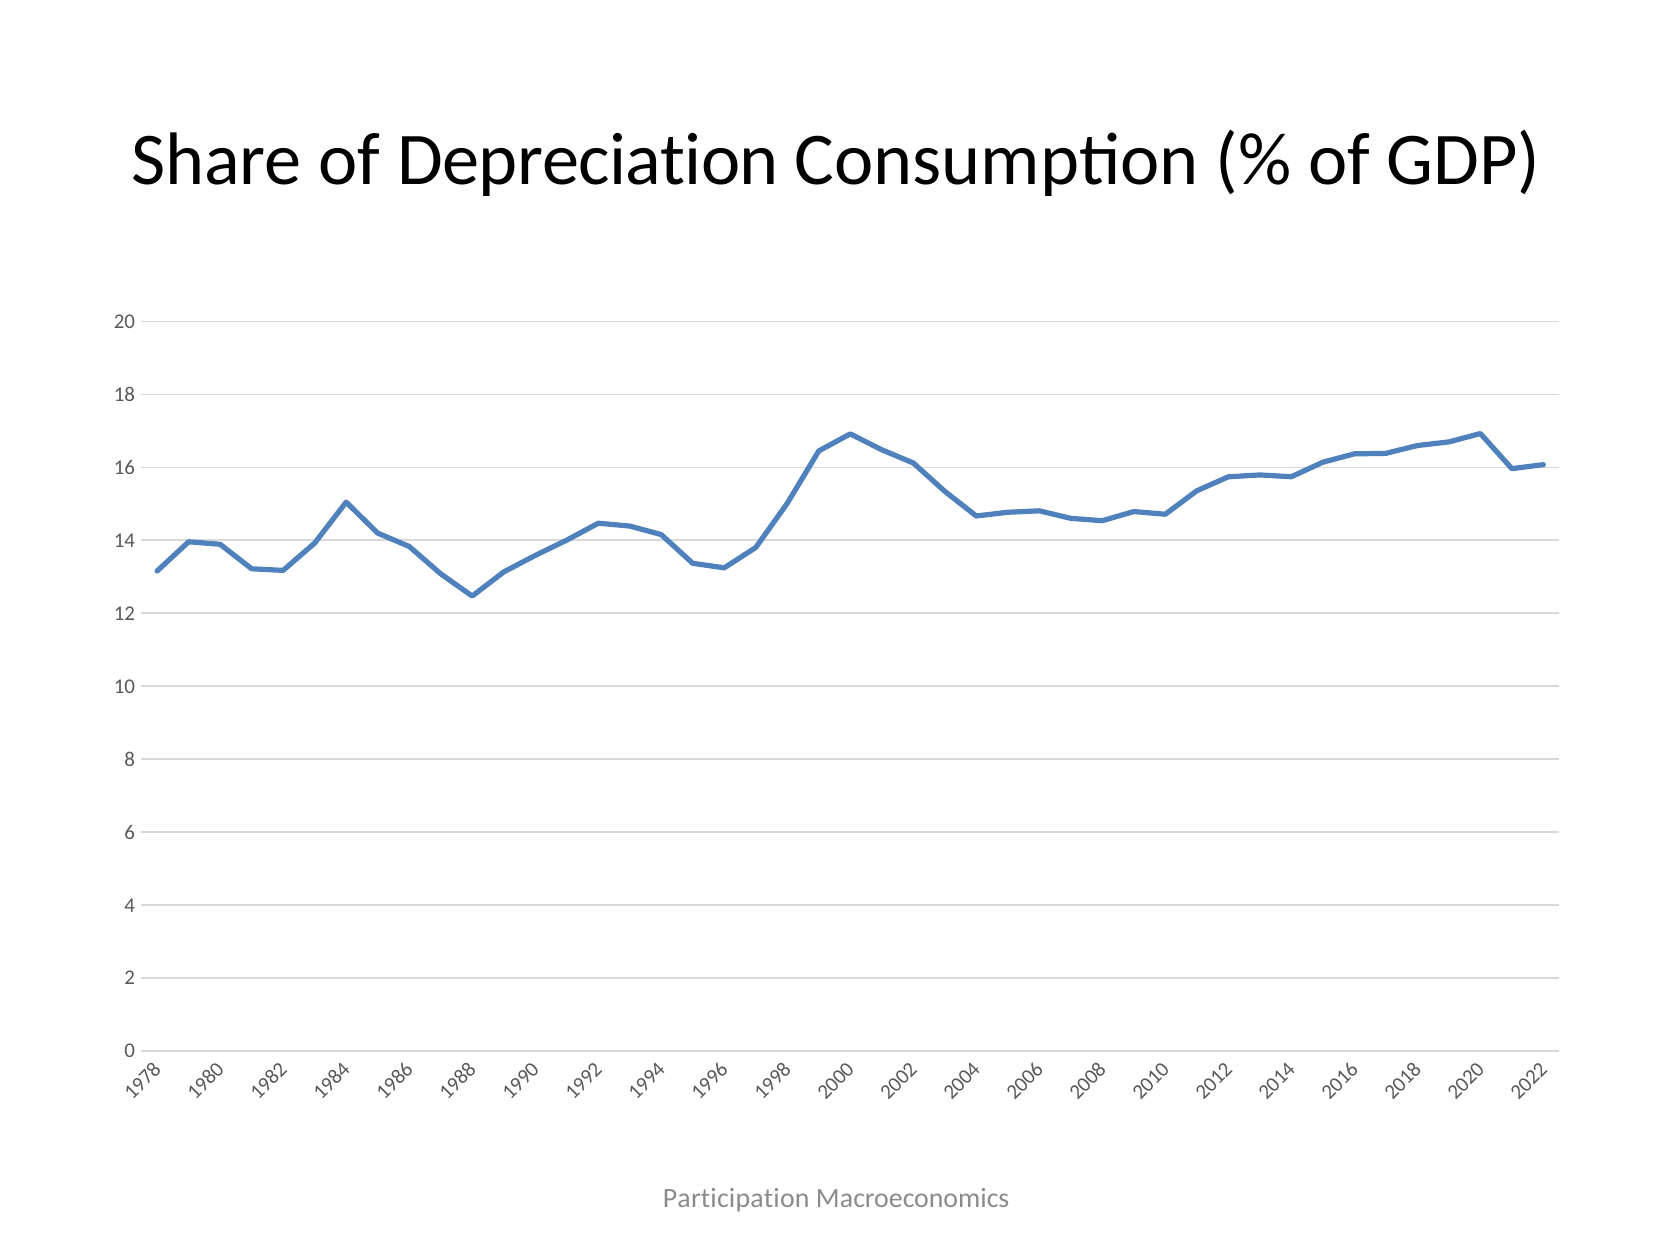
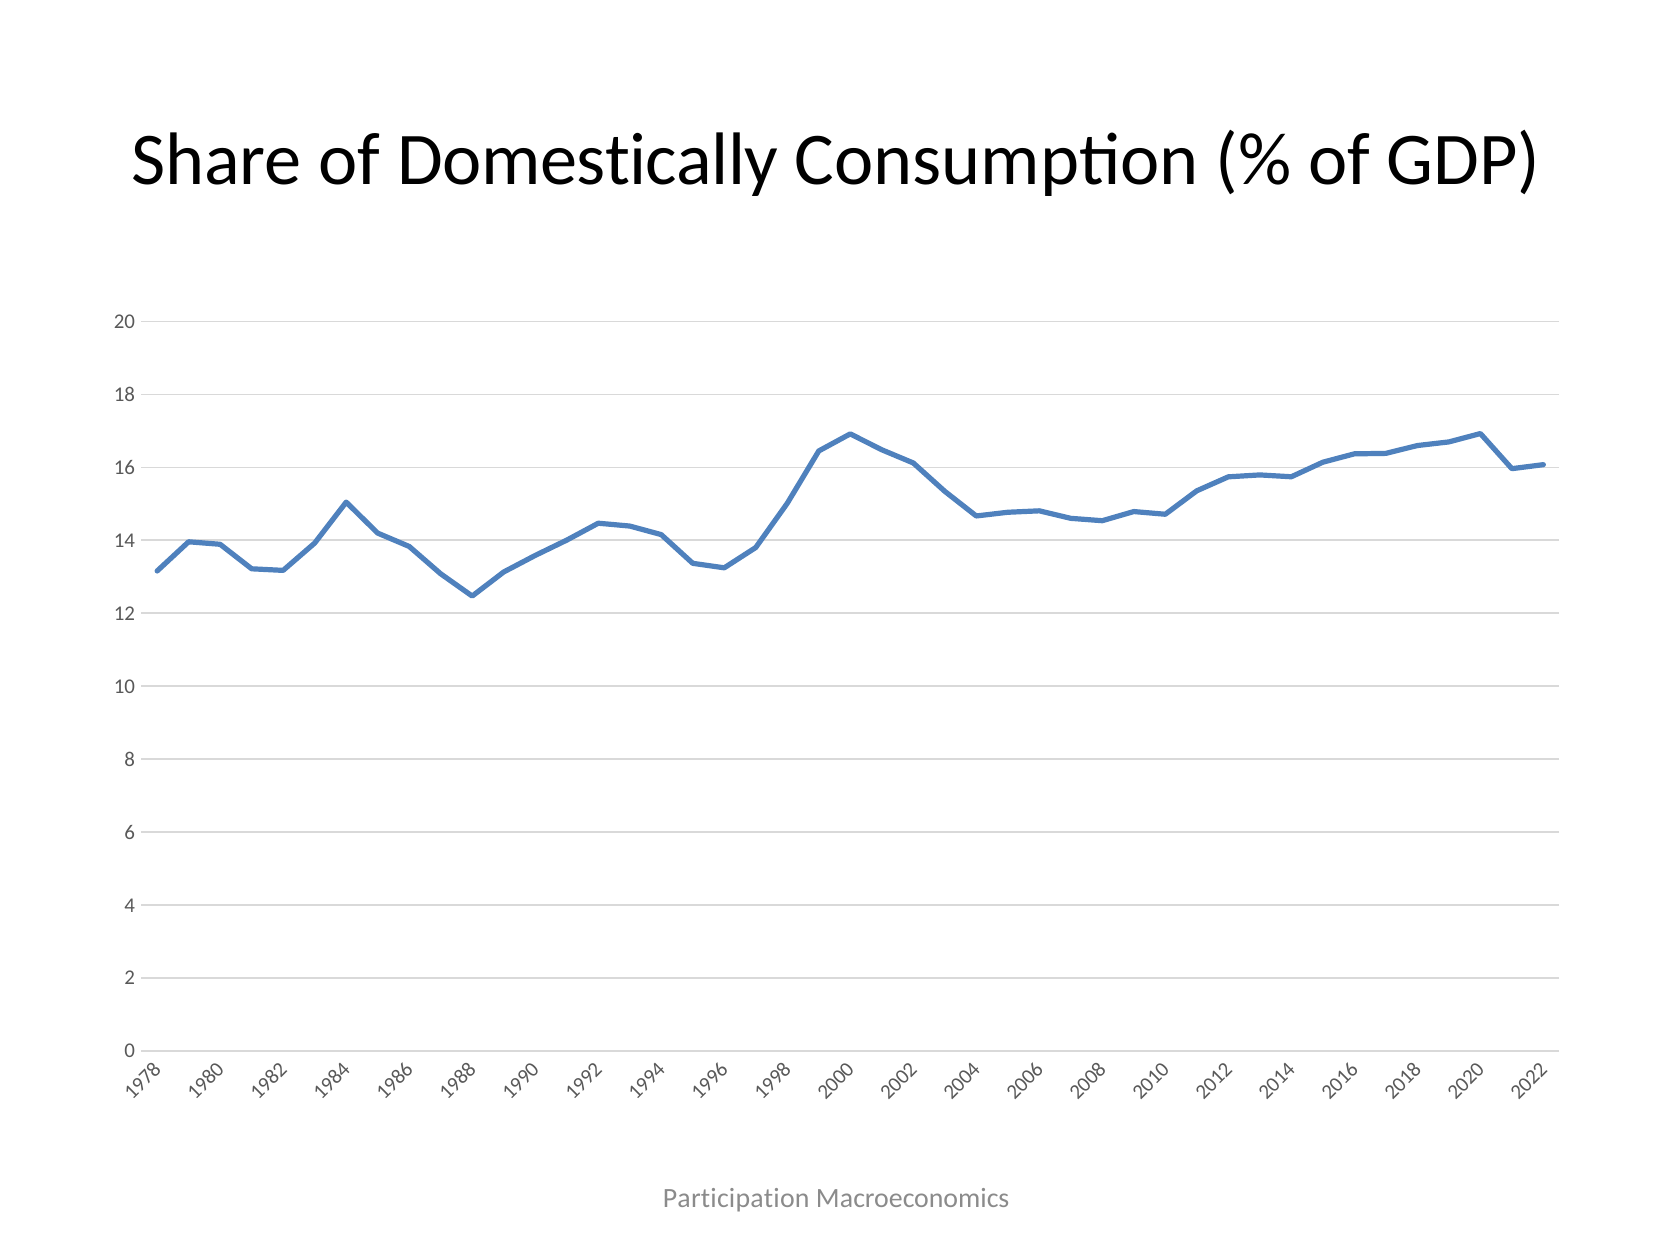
Depreciation: Depreciation -> Domestically (588, 160)
